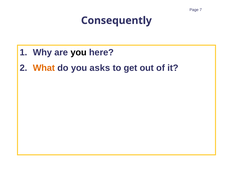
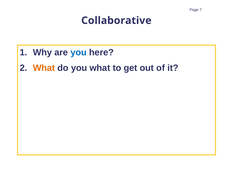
Consequently: Consequently -> Collaborative (116, 20)
you colour: black -> blue (79, 52)
you asks: asks -> what (100, 68)
